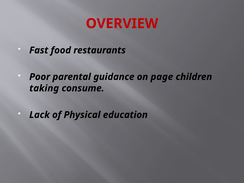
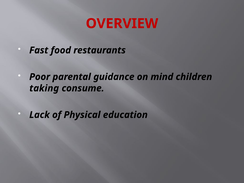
page: page -> mind (162, 77)
